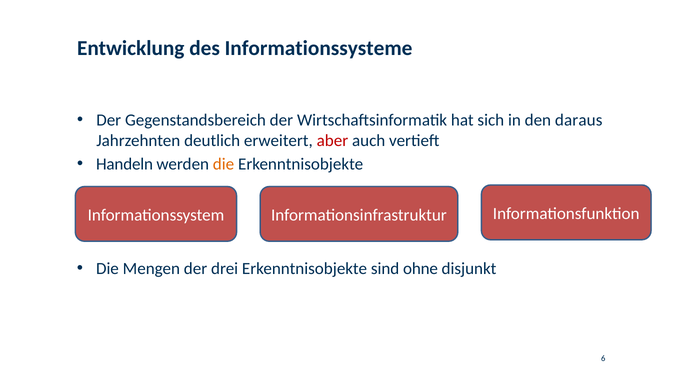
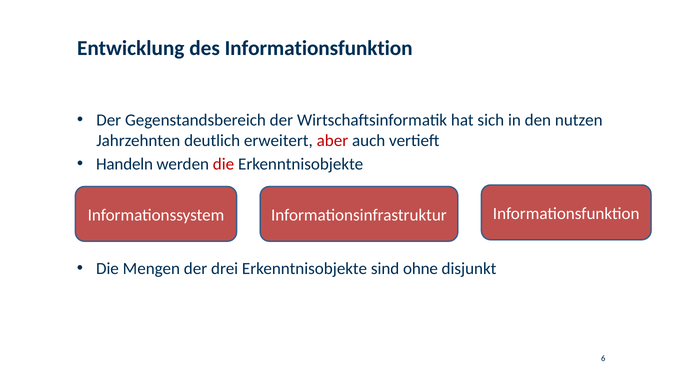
des Informationssysteme: Informationssysteme -> Informationsfunktion (319, 48)
daraus: daraus -> nutzen (579, 120)
die colour: orange -> red (224, 165)
